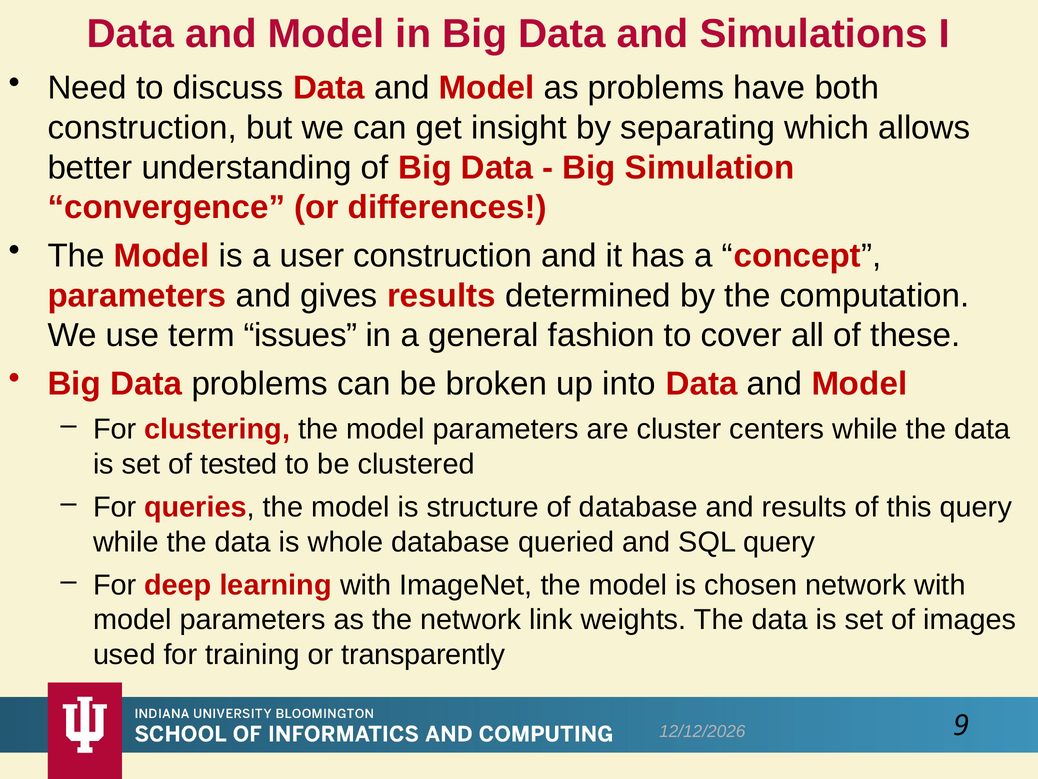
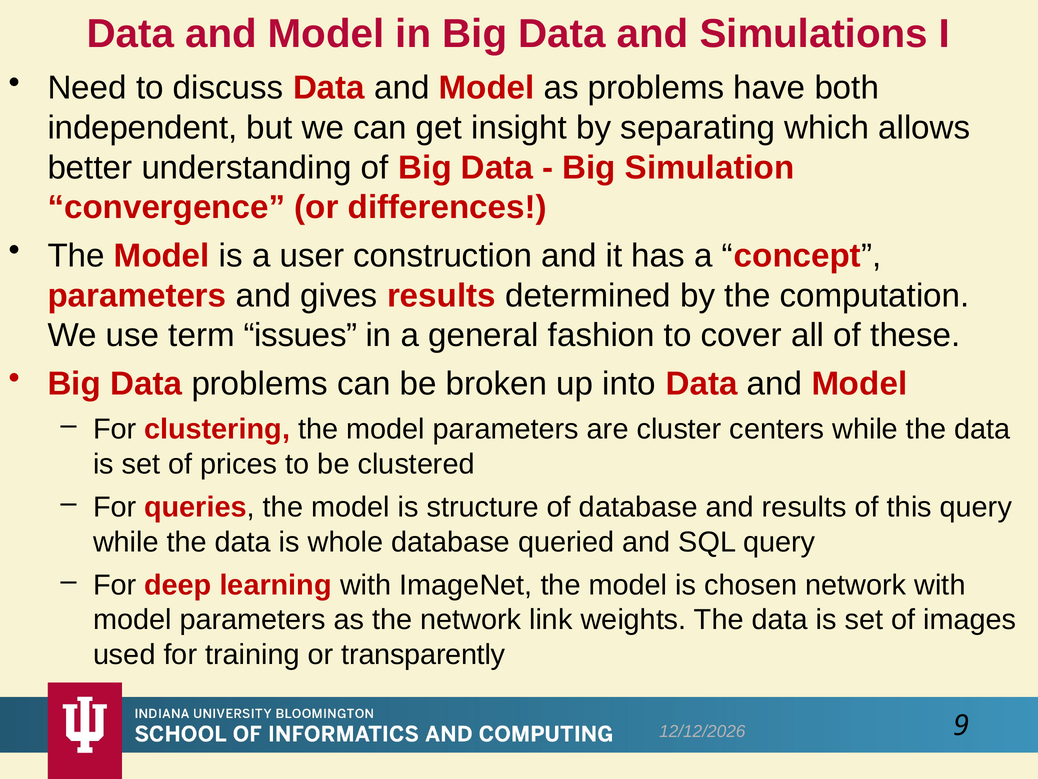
construction: construction -> independent (142, 128)
tested: tested -> prices (239, 464)
